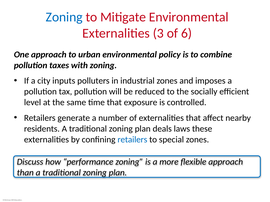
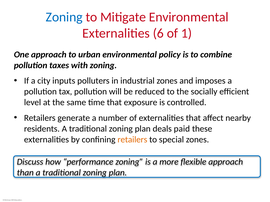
3: 3 -> 6 (158, 33)
6: 6 -> 1 (187, 33)
laws: laws -> paid (182, 129)
retailers colour: blue -> orange (132, 140)
